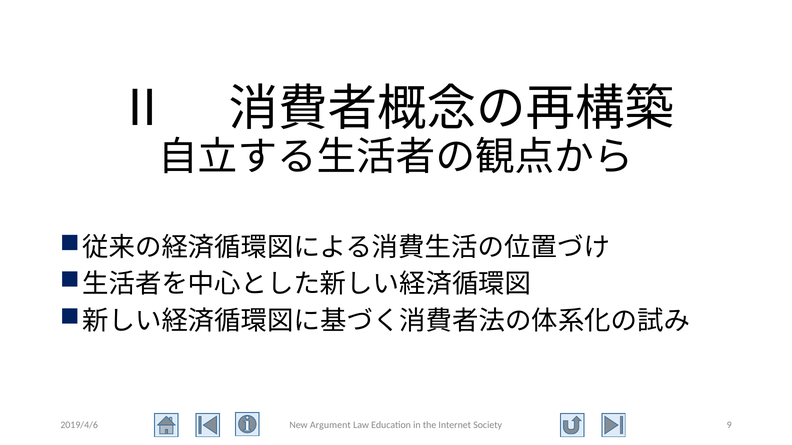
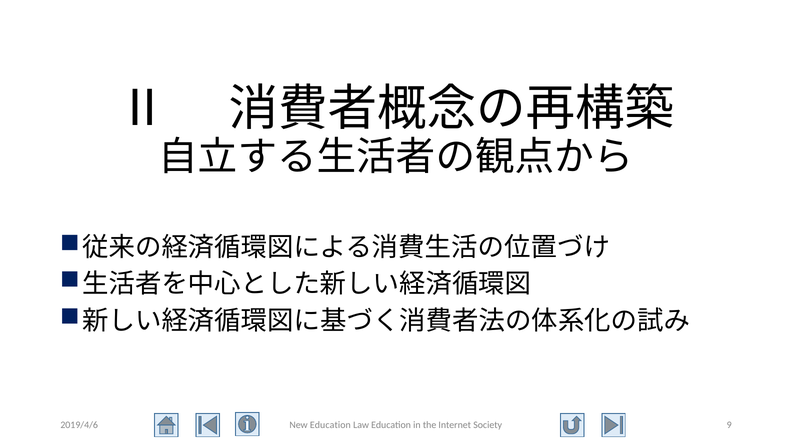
New Argument: Argument -> Education (330, 425)
